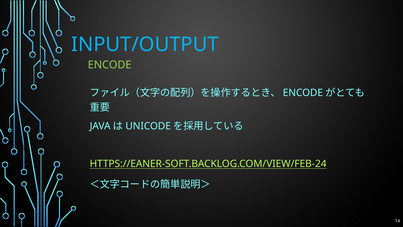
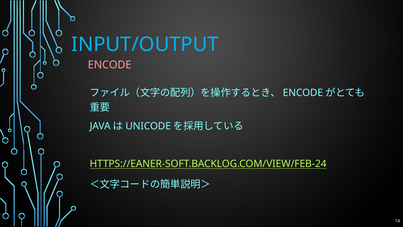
ENCODE colour: light green -> pink (110, 65)
